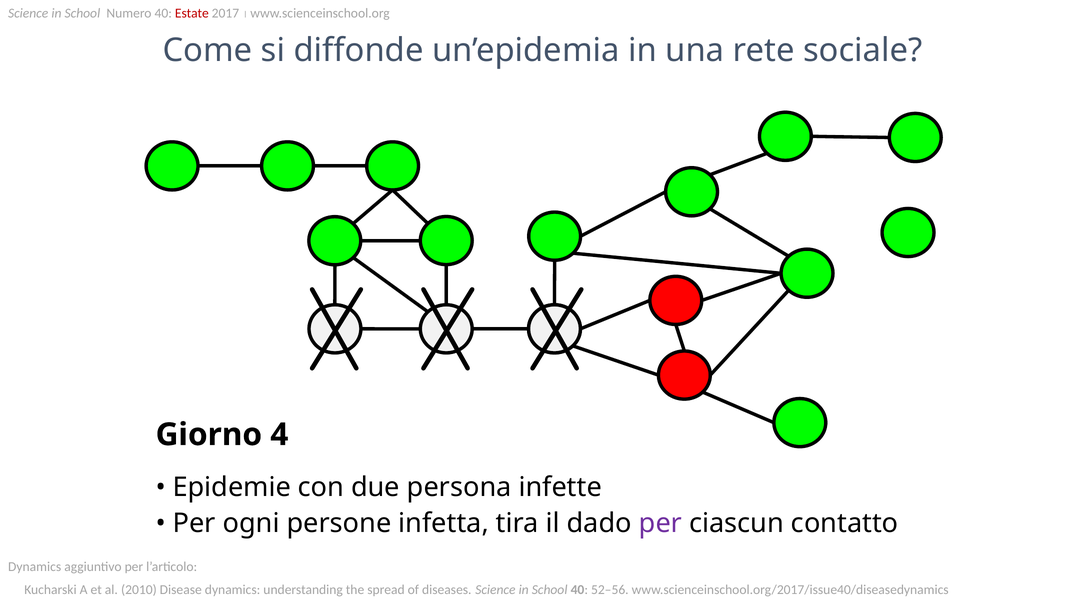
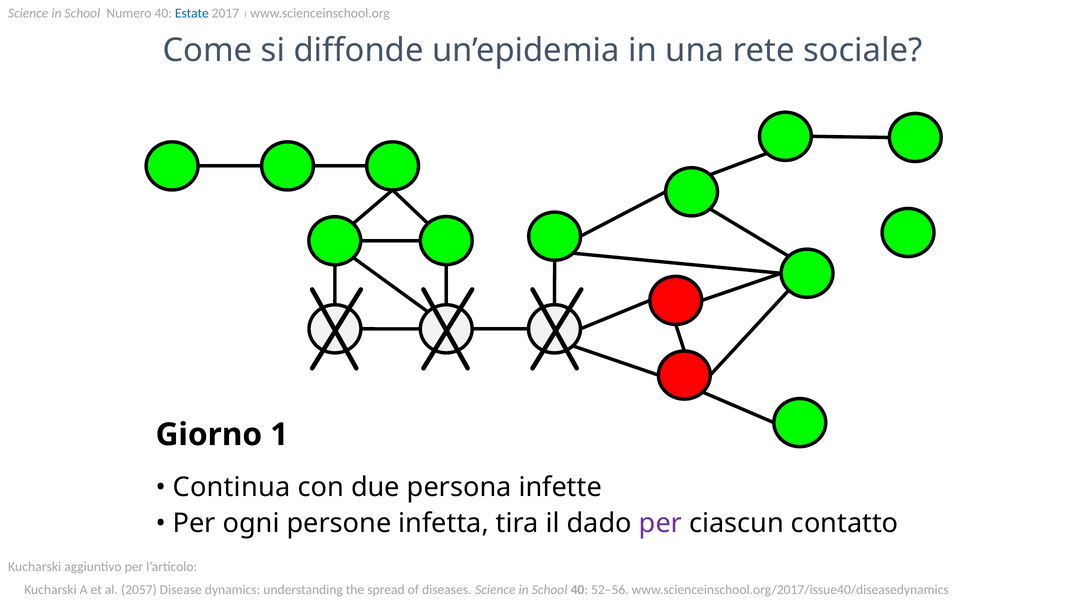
Estate colour: red -> blue (192, 13)
4: 4 -> 1 (279, 435)
Epidemie: Epidemie -> Continua (232, 487)
Dynamics: Dynamics -> Kucharski (35, 567)
2010: 2010 -> 2057 (139, 590)
